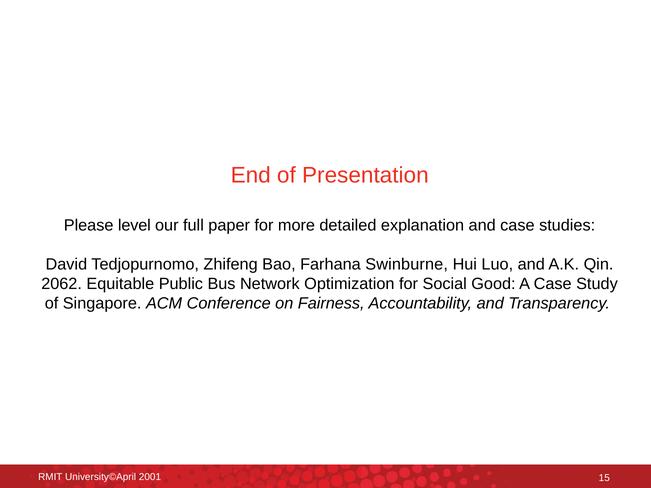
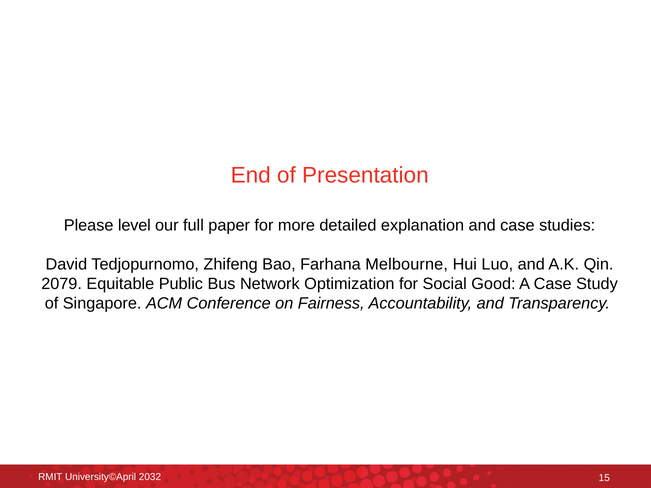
Swinburne: Swinburne -> Melbourne (407, 264)
2062: 2062 -> 2079 (62, 284)
2001: 2001 -> 2032 (150, 477)
